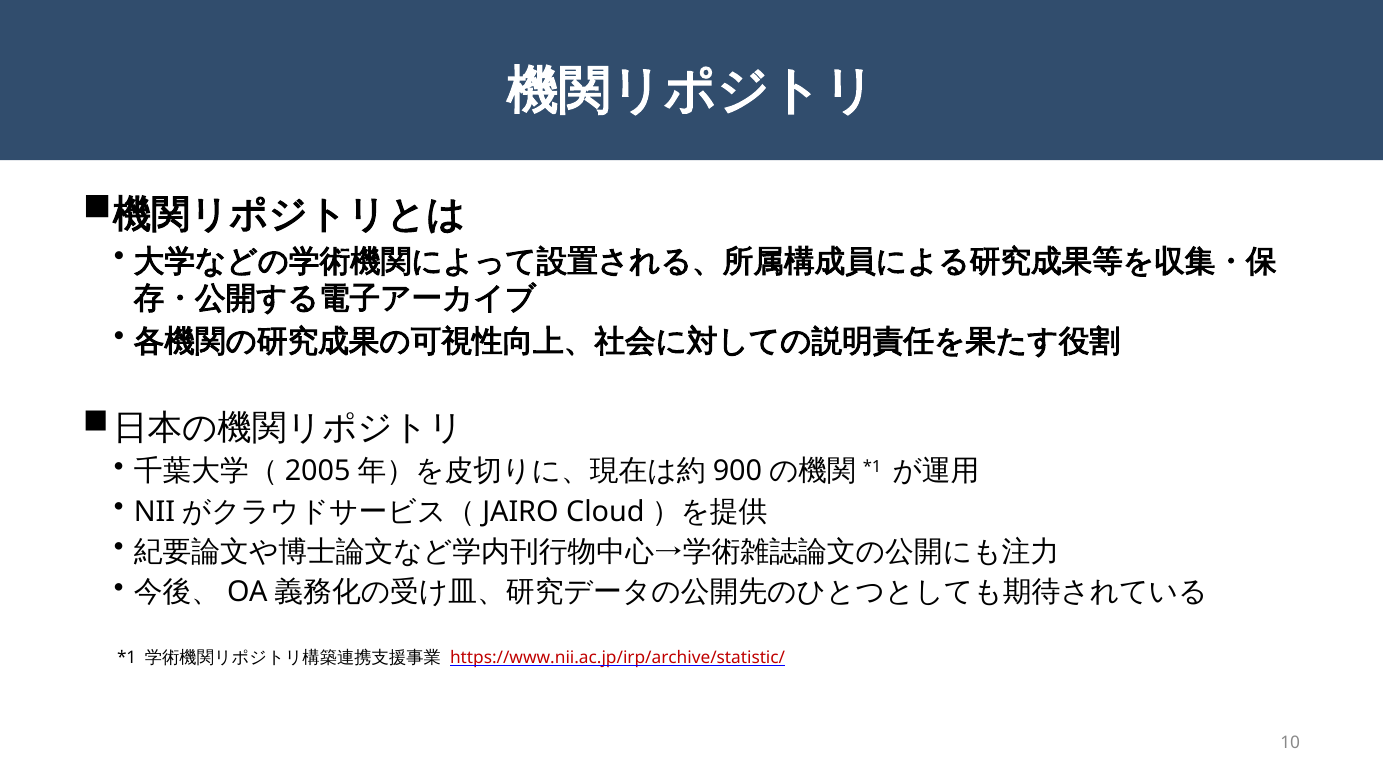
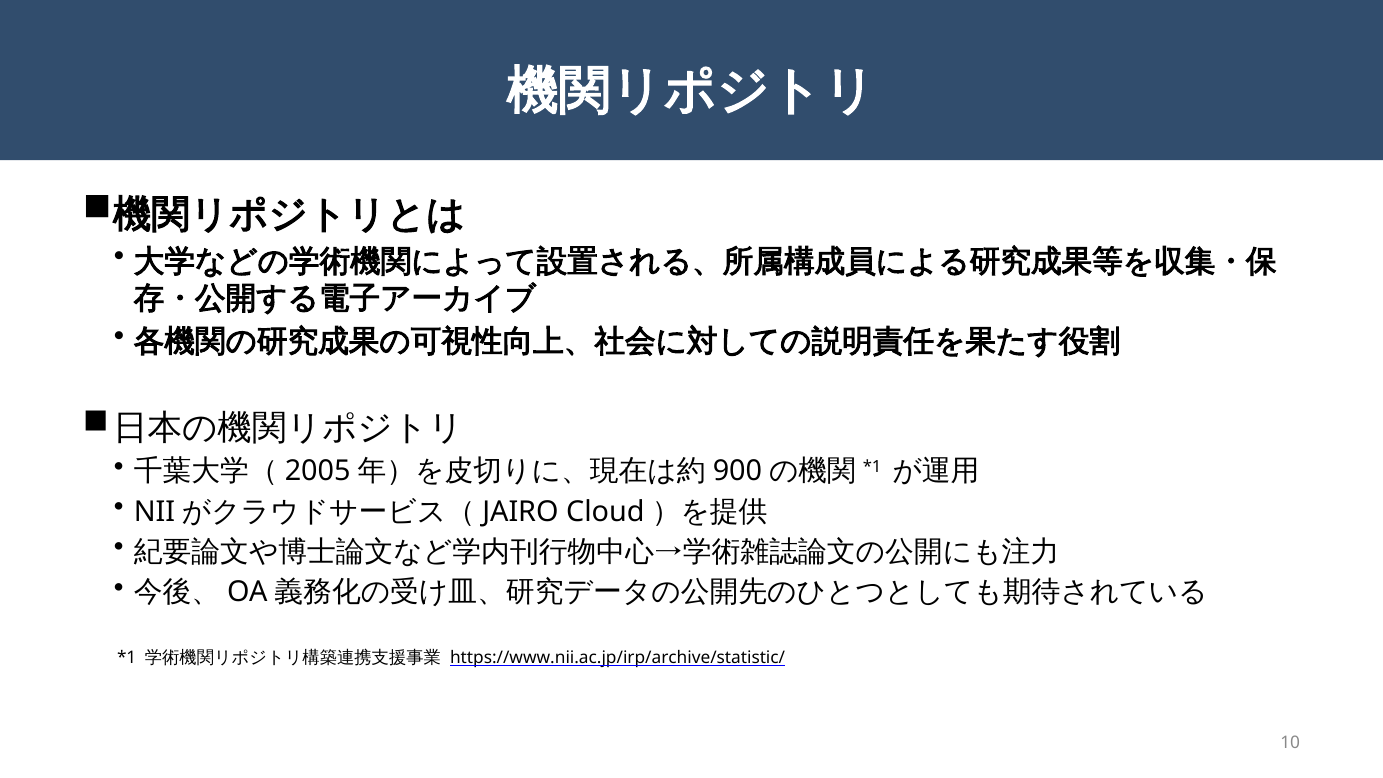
https://www.nii.ac.jp/irp/archive/statistic/ colour: red -> black (618, 657)
